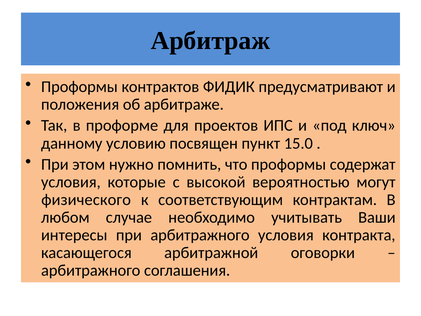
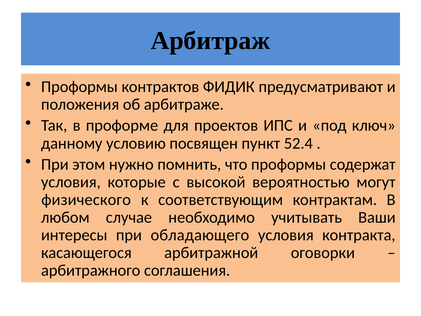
15.0: 15.0 -> 52.4 (298, 143)
при арбитражного: арбитражного -> обладающего (200, 235)
